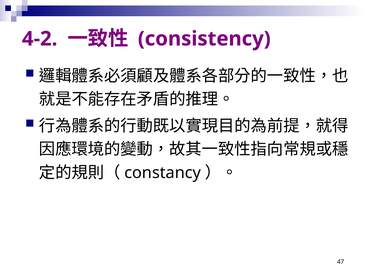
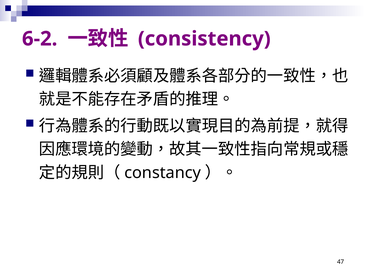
4-2: 4-2 -> 6-2 (40, 39)
